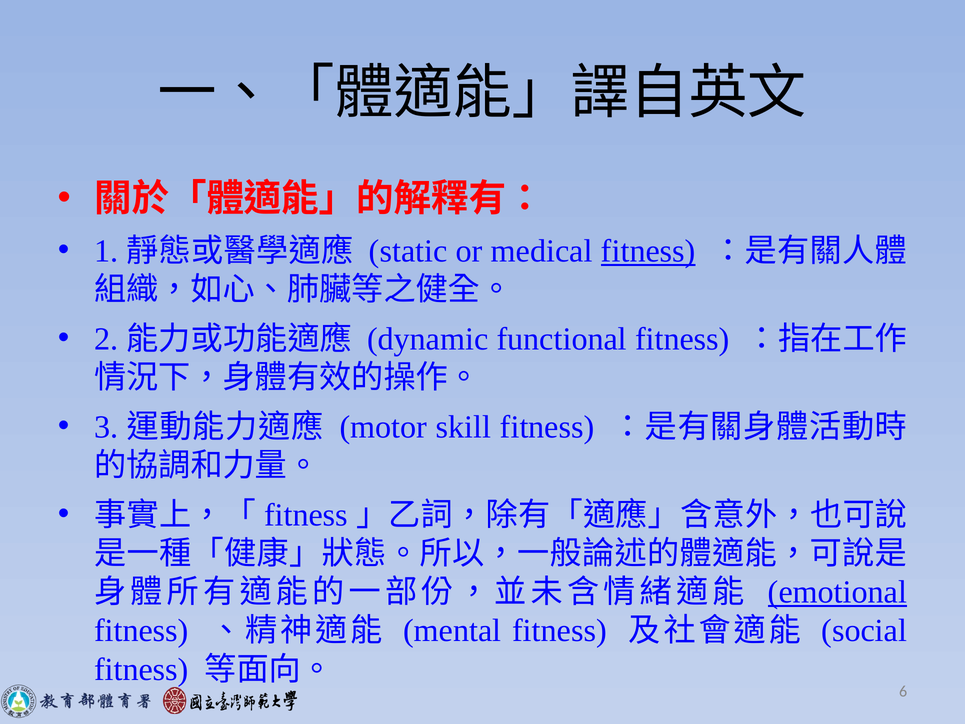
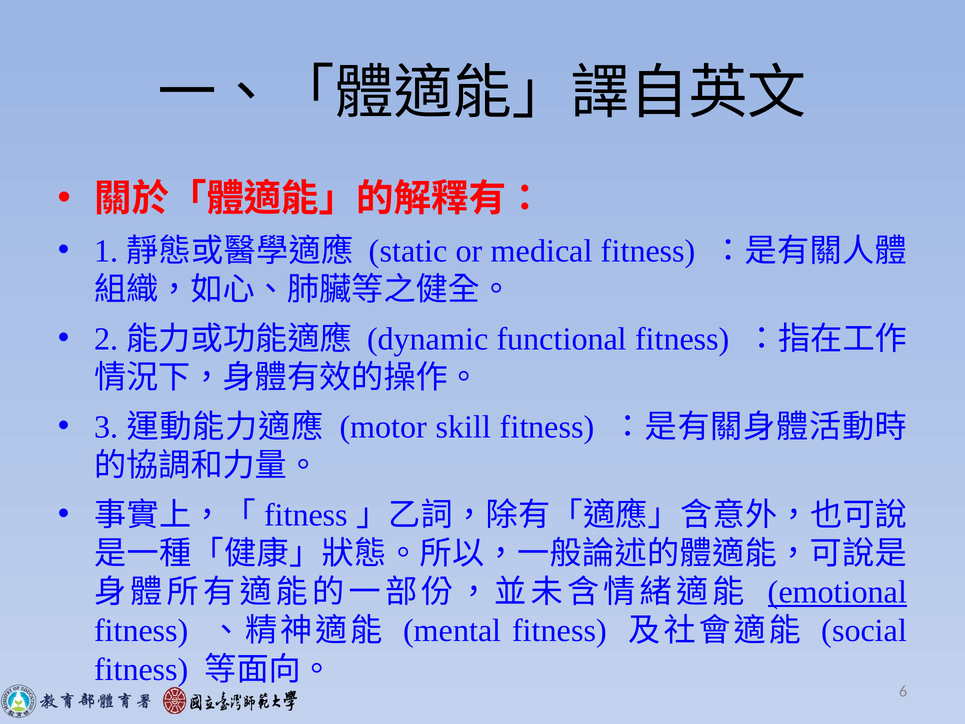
fitness underline: present -> none (648, 251)
